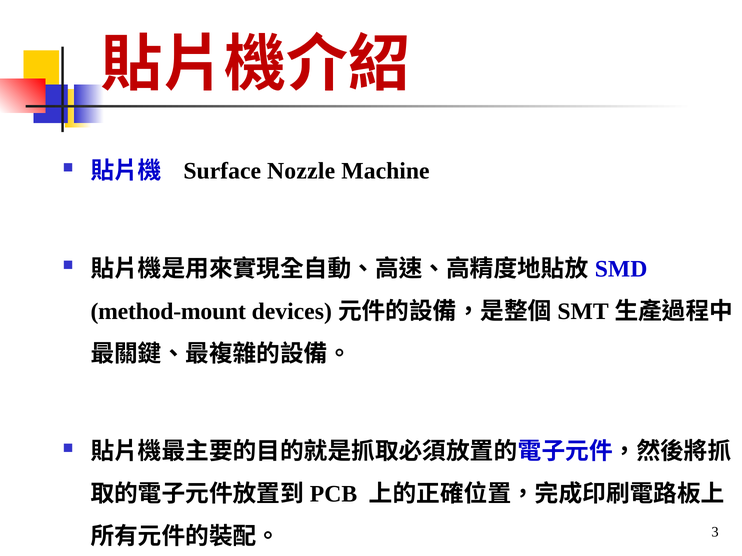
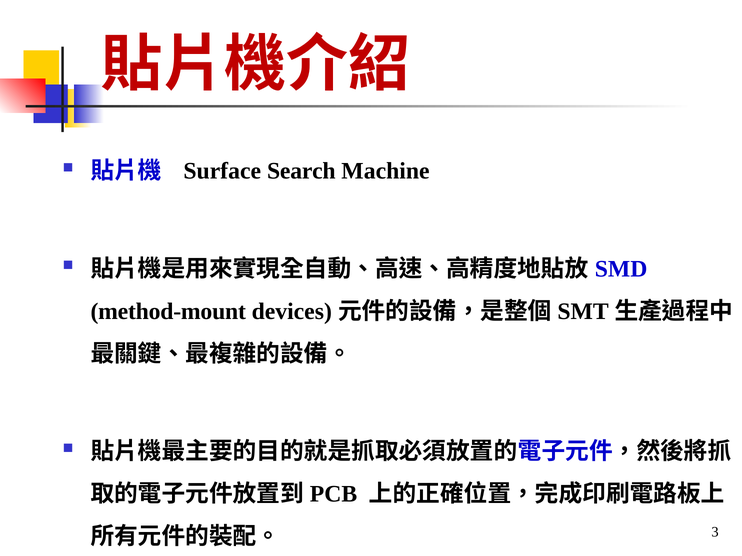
Nozzle: Nozzle -> Search (301, 171)
